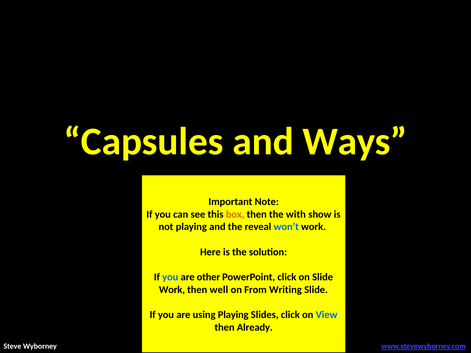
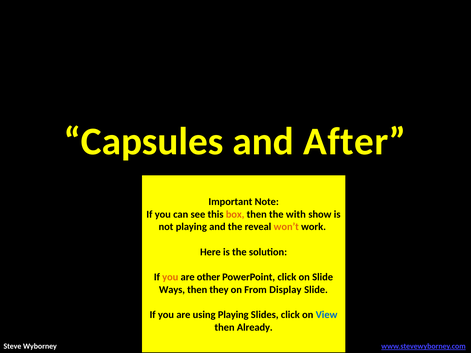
Ways: Ways -> After (355, 142)
won’t colour: blue -> orange (286, 227)
you colour: blue -> orange (170, 277)
Work: Work -> Ways (172, 290)
well: well -> they (219, 290)
Writing: Writing -> Display (285, 290)
